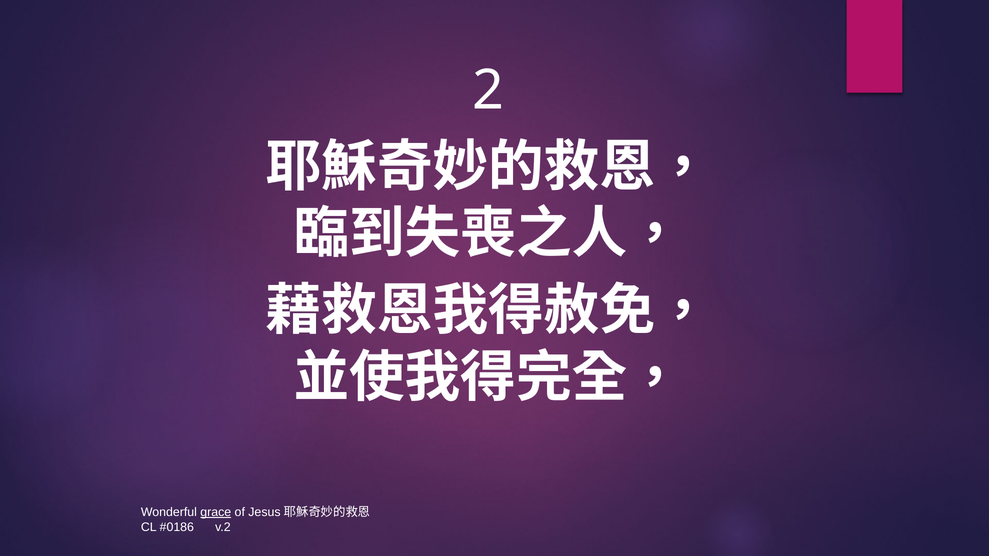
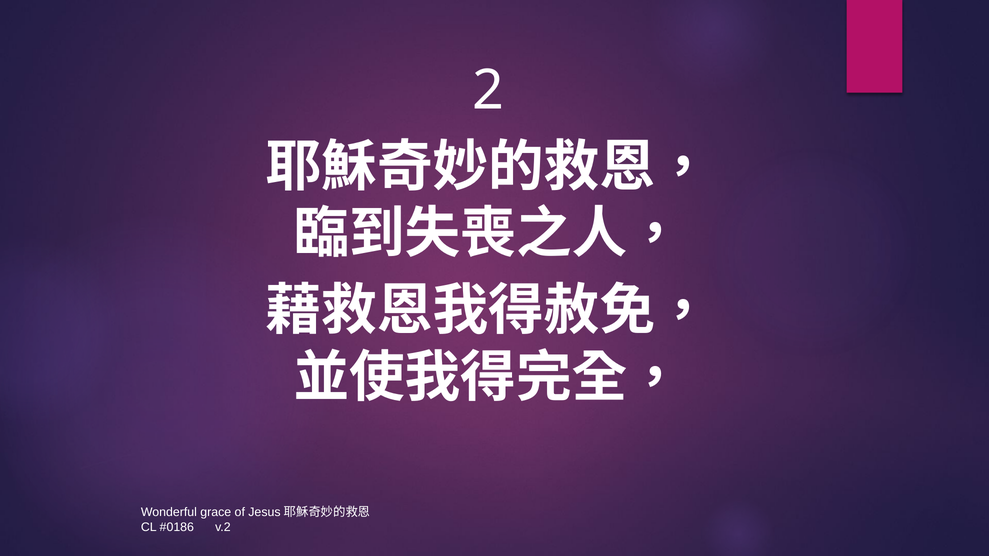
grace underline: present -> none (216, 513)
